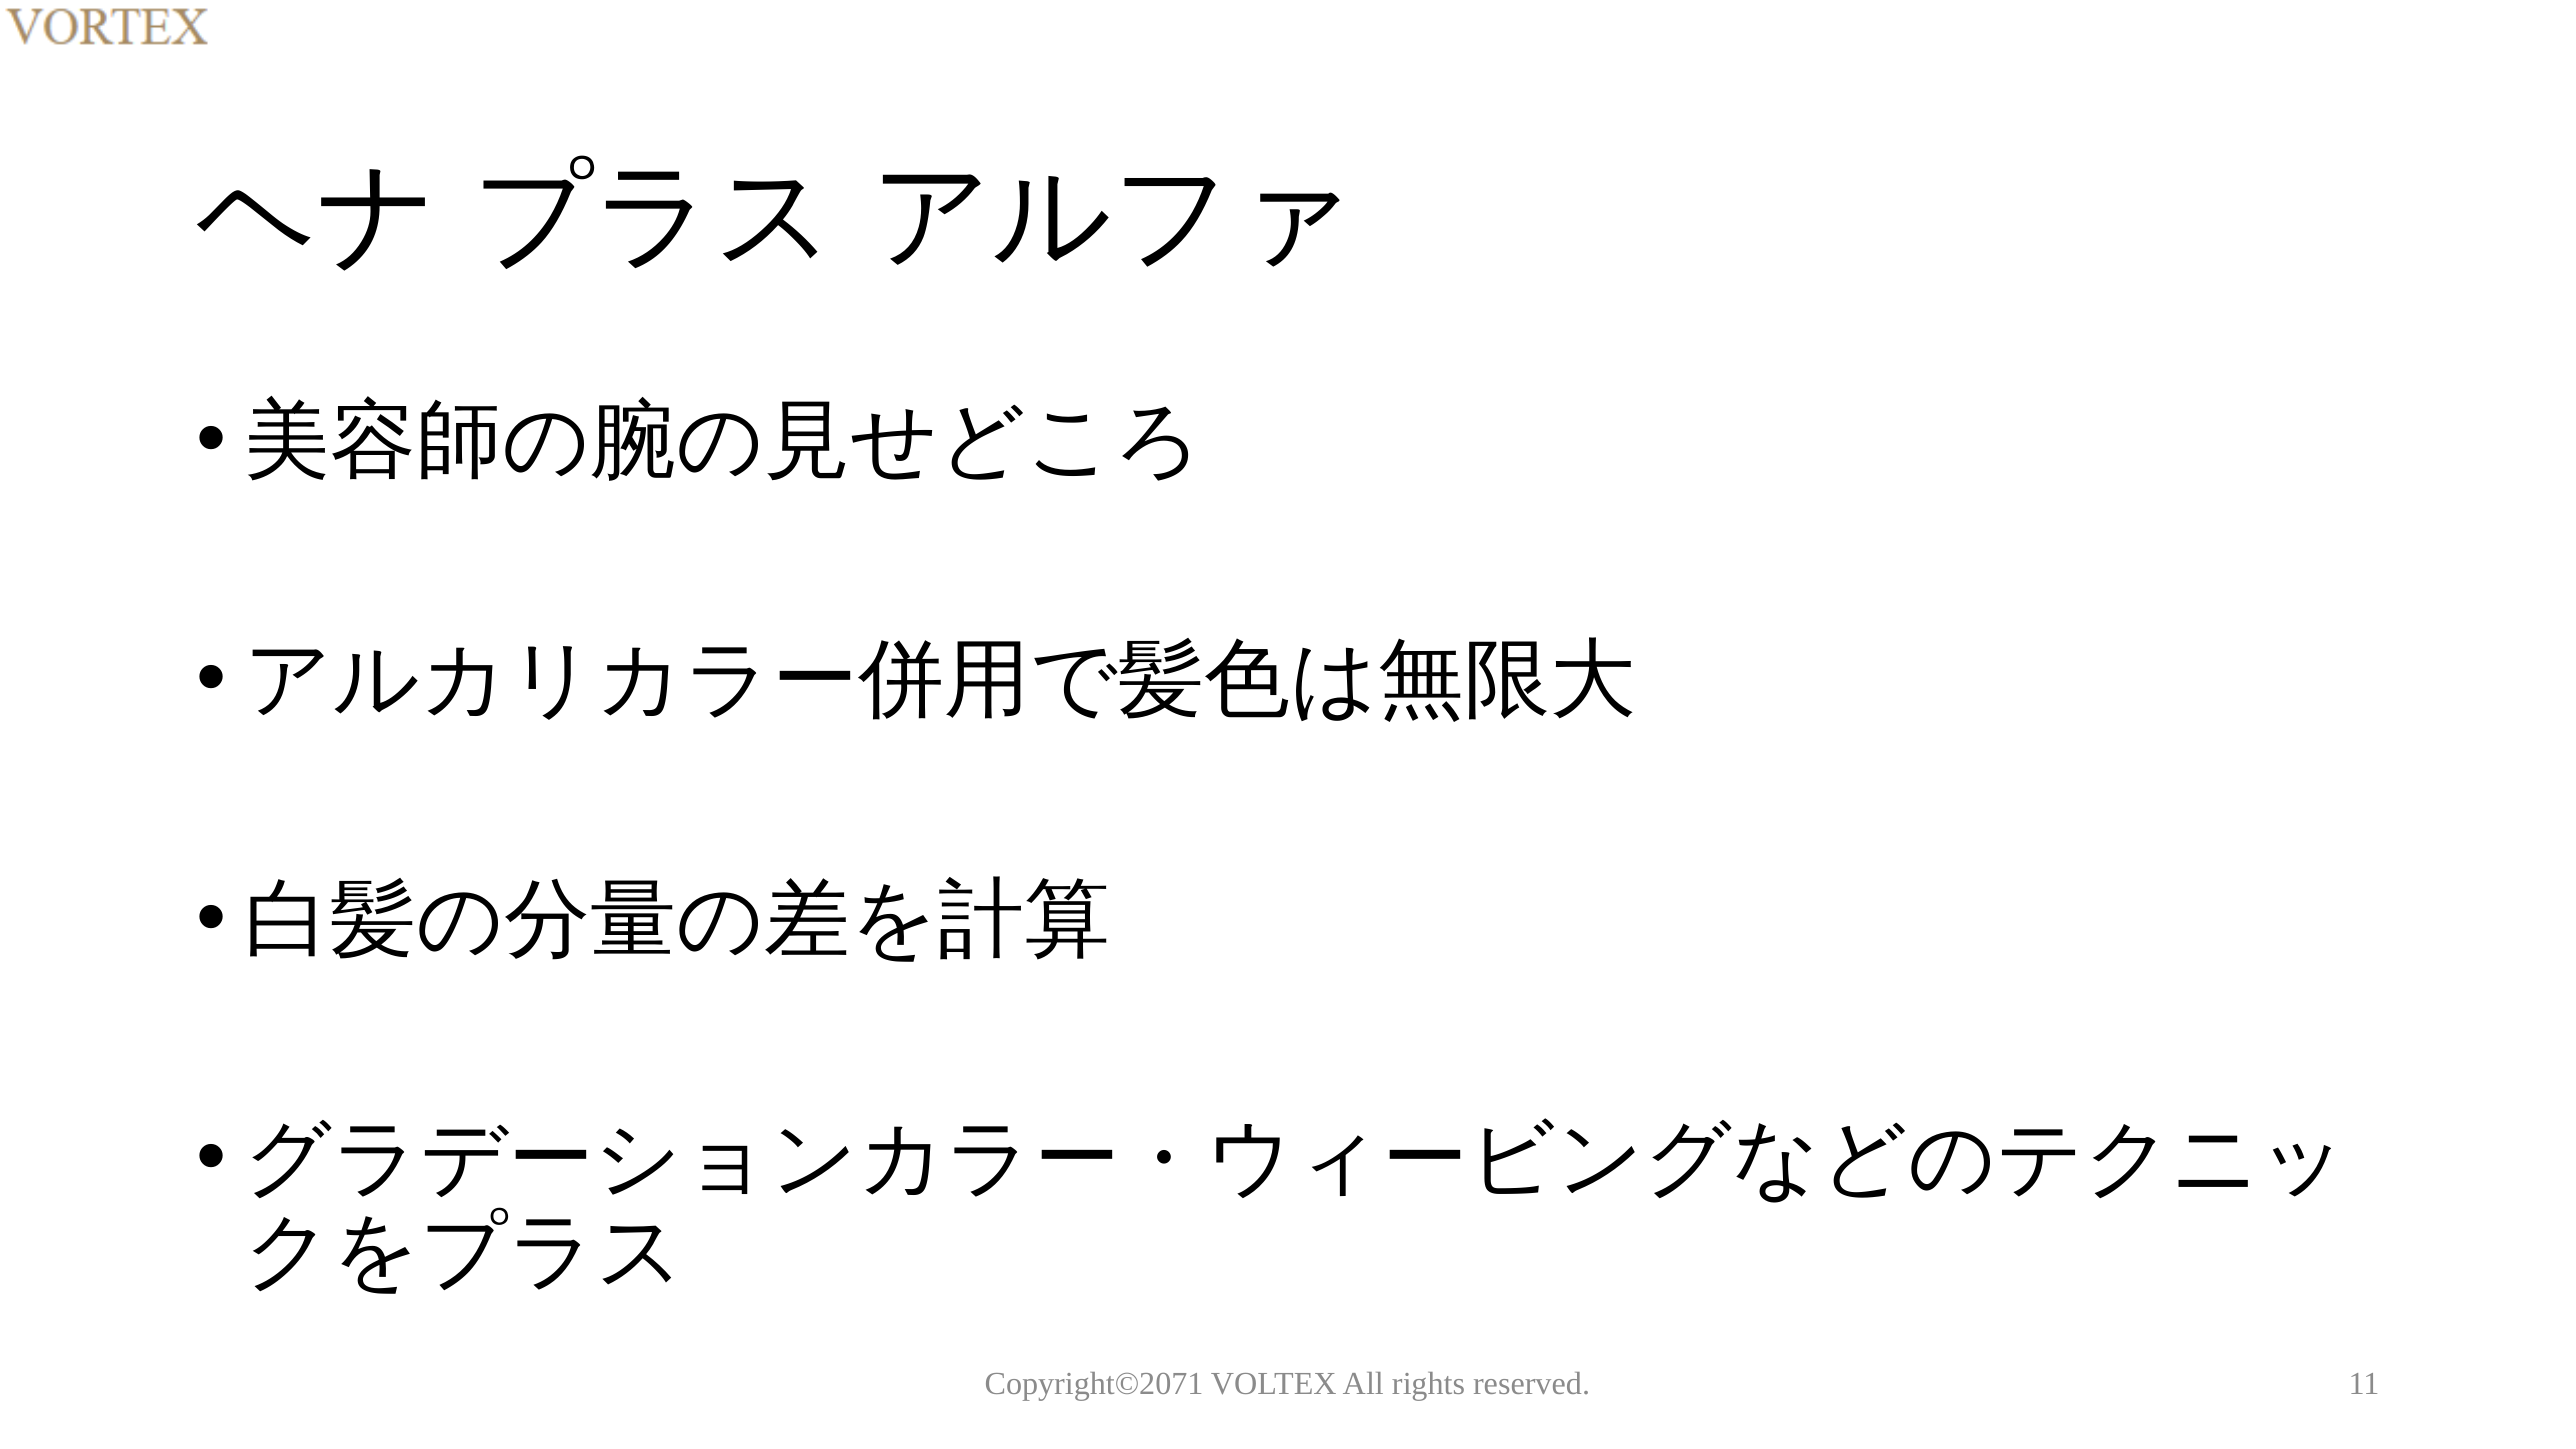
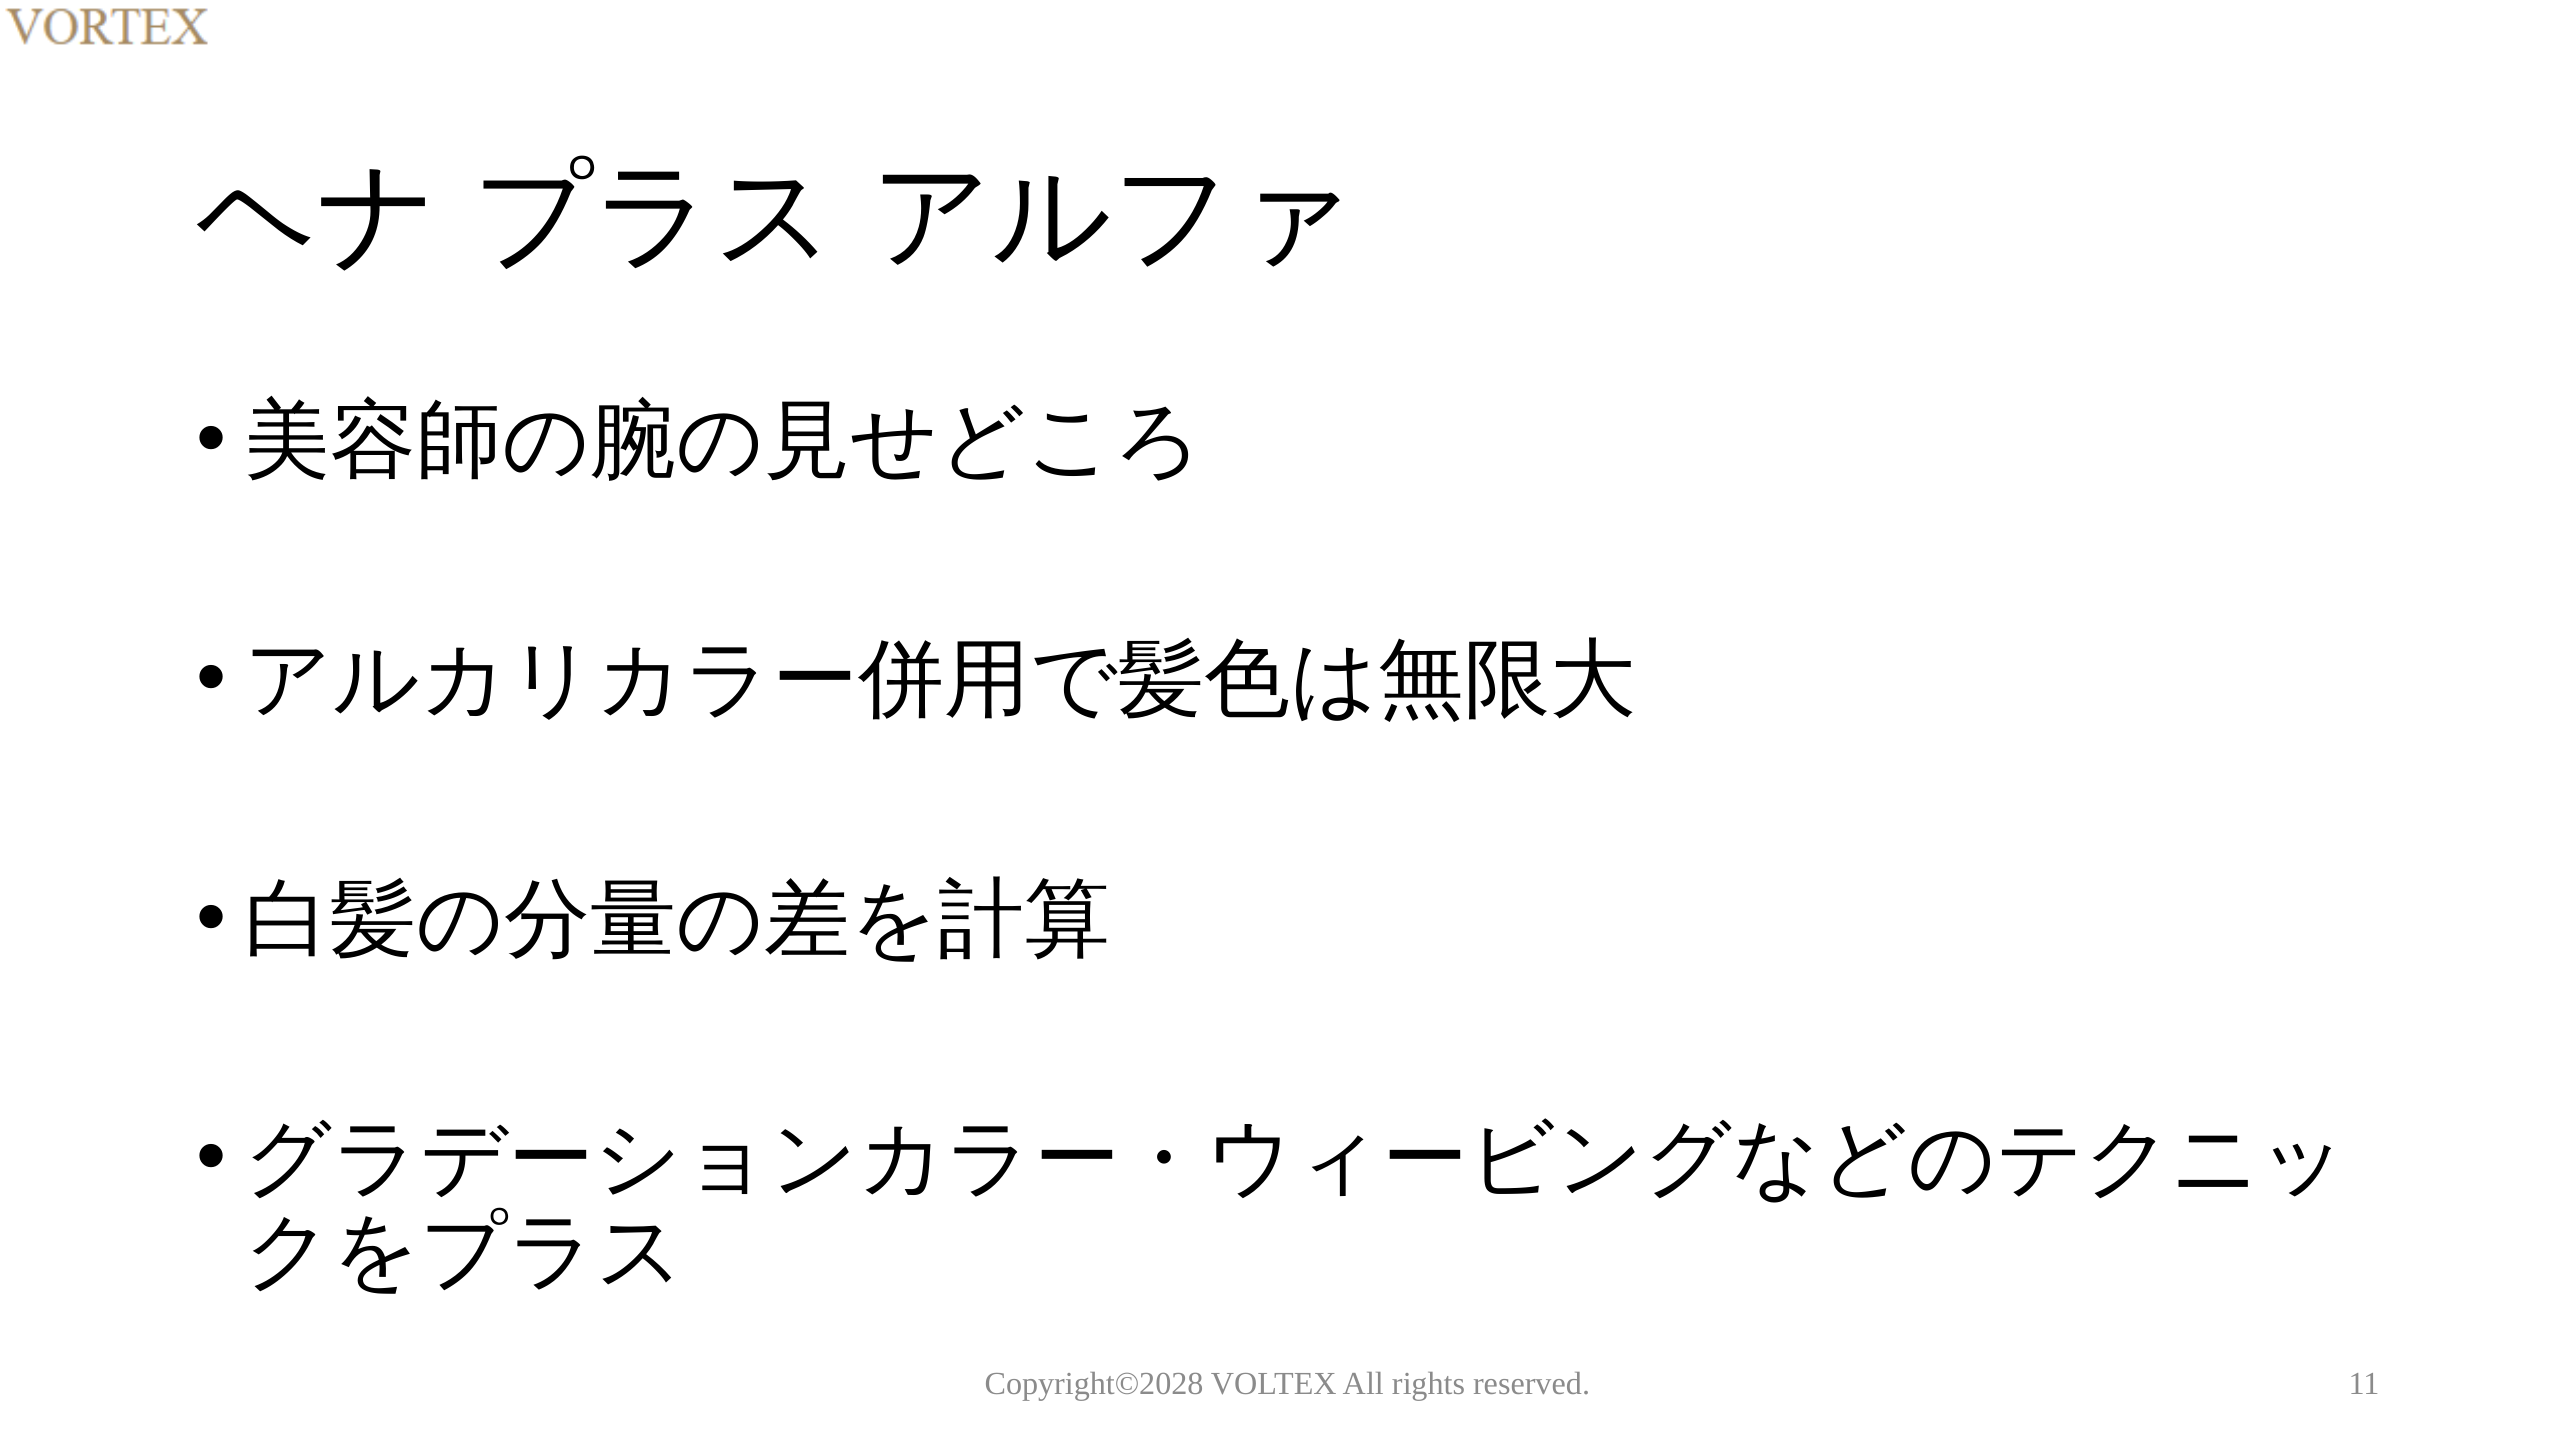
Copyright©2071: Copyright©2071 -> Copyright©2028 (1094, 1384)
